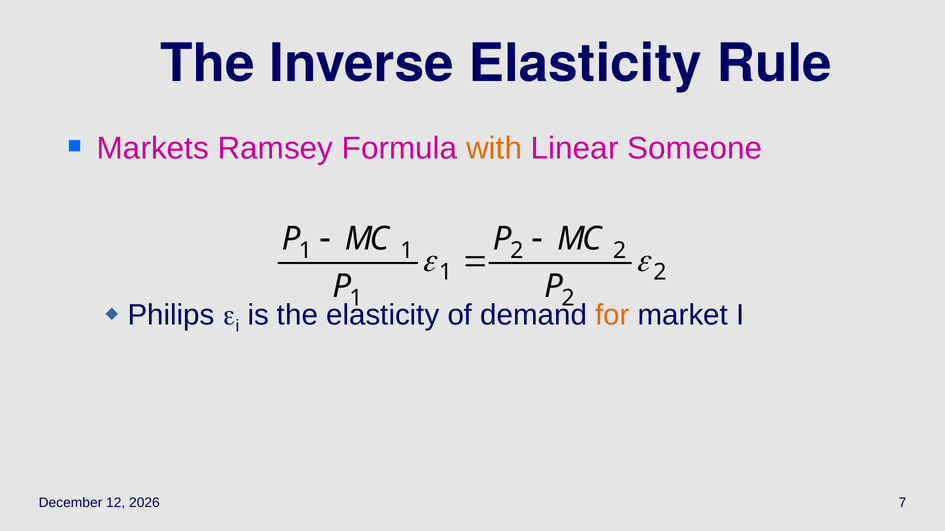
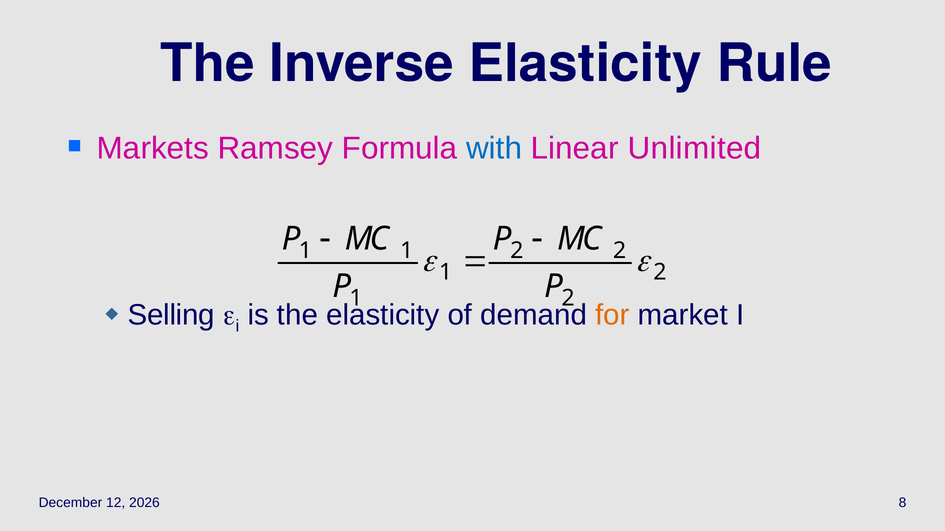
with colour: orange -> blue (494, 149)
Someone: Someone -> Unlimited (695, 149)
Philips: Philips -> Selling (171, 315)
7: 7 -> 8 (903, 503)
